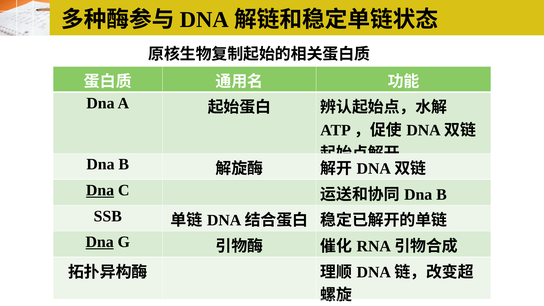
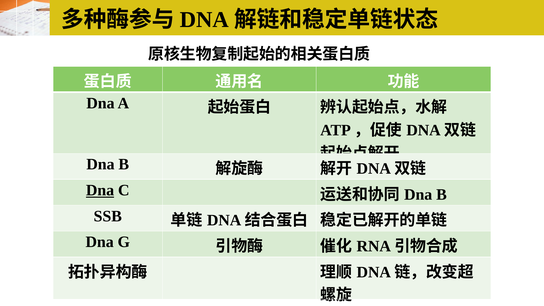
Dna underline: present -> none (100, 242)
